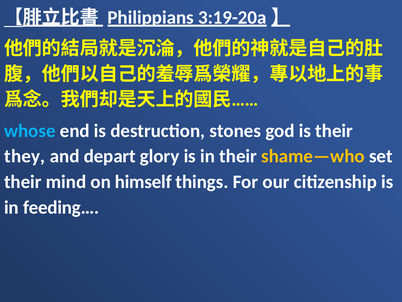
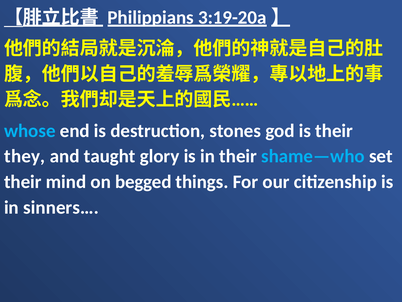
depart: depart -> taught (110, 156)
shame—who colour: yellow -> light blue (313, 156)
himself: himself -> begged (143, 182)
feeding…: feeding… -> sinners… (61, 207)
